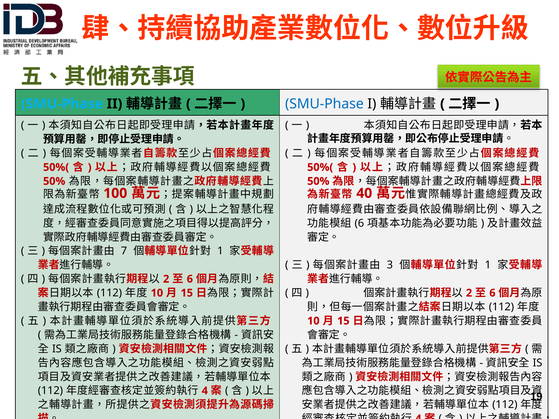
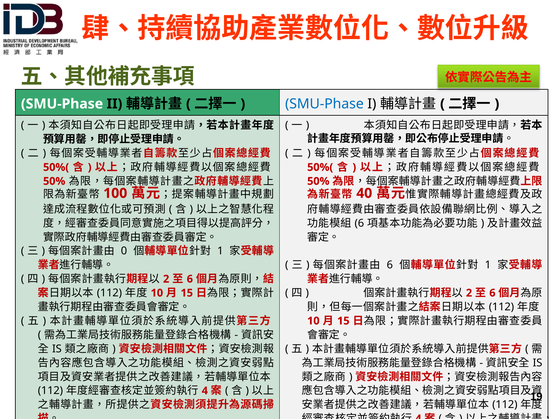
SMU-Phase colour: light blue -> white (62, 104)
7: 7 -> 0 (124, 251)
3: 3 -> 6 (390, 265)
